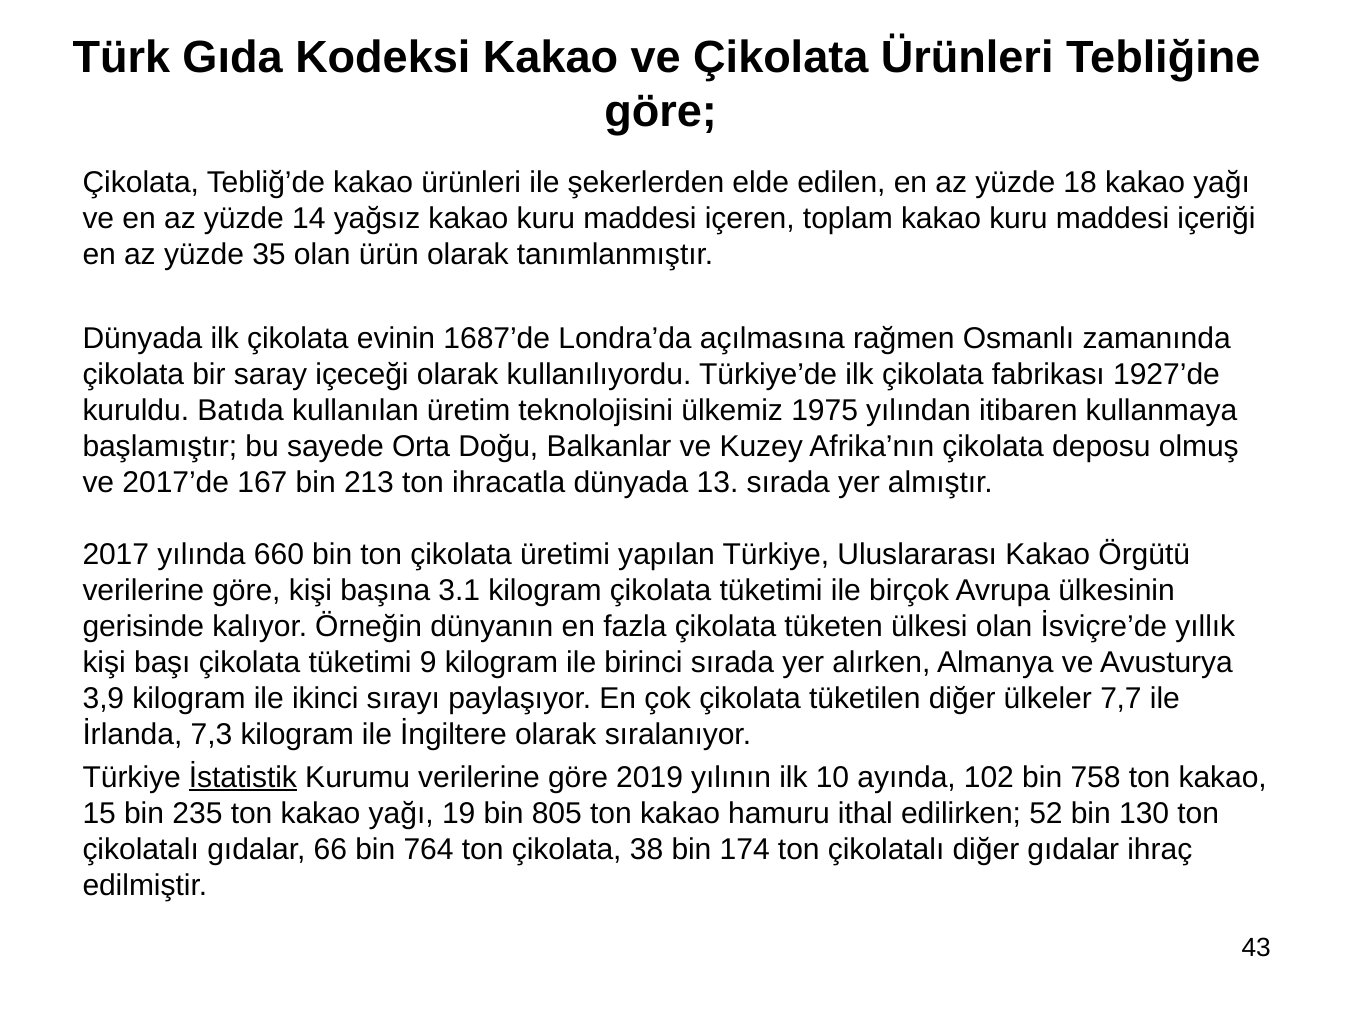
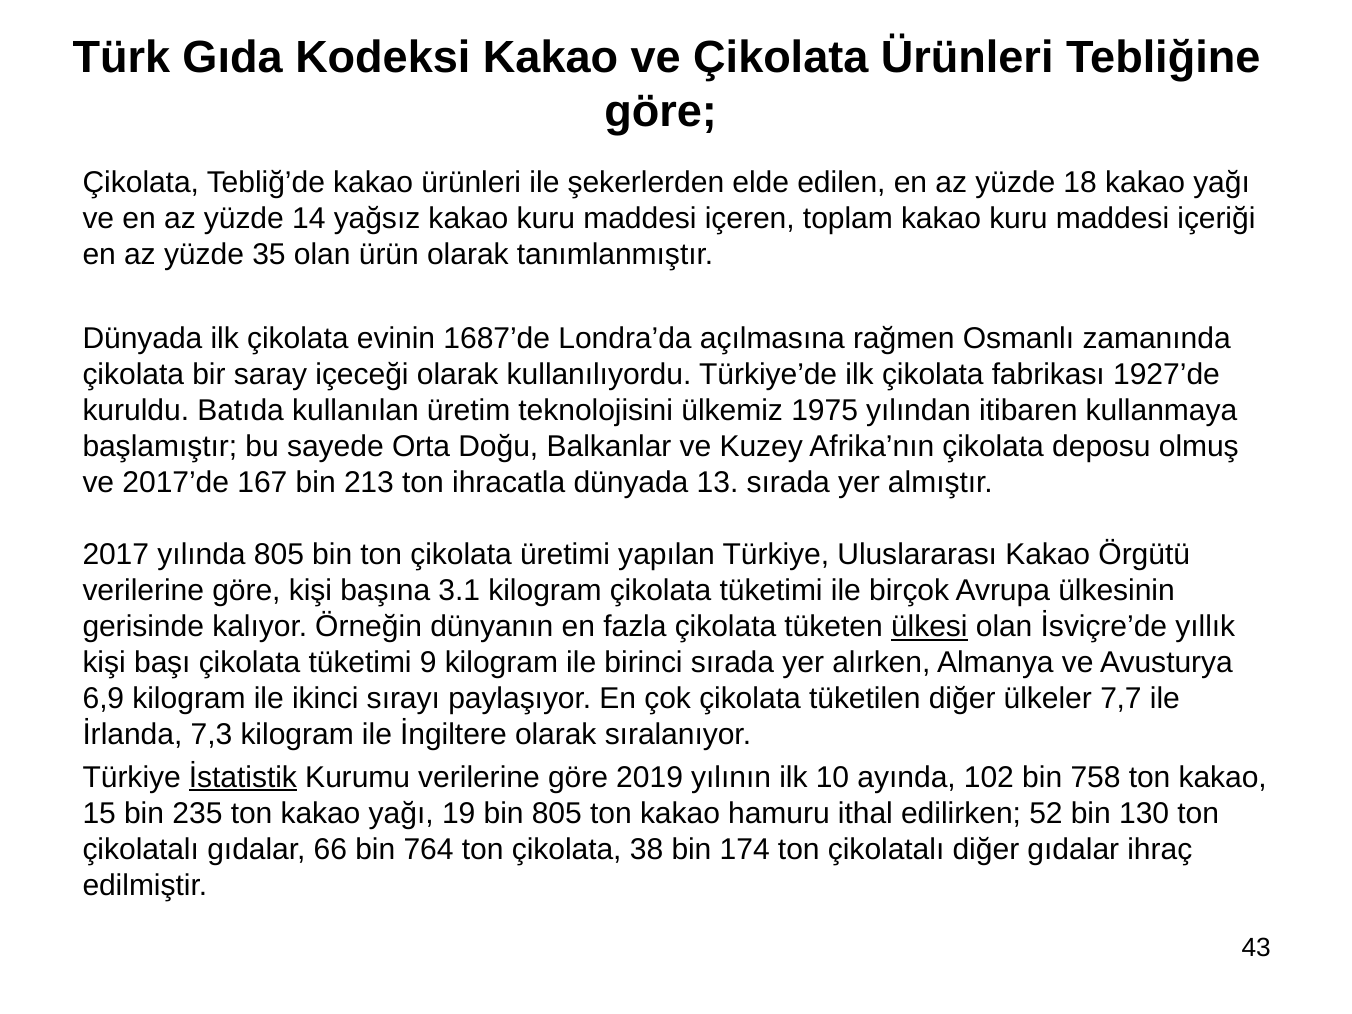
yılında 660: 660 -> 805 (279, 555)
ülkesi underline: none -> present (929, 627)
3,9: 3,9 -> 6,9 (103, 699)
